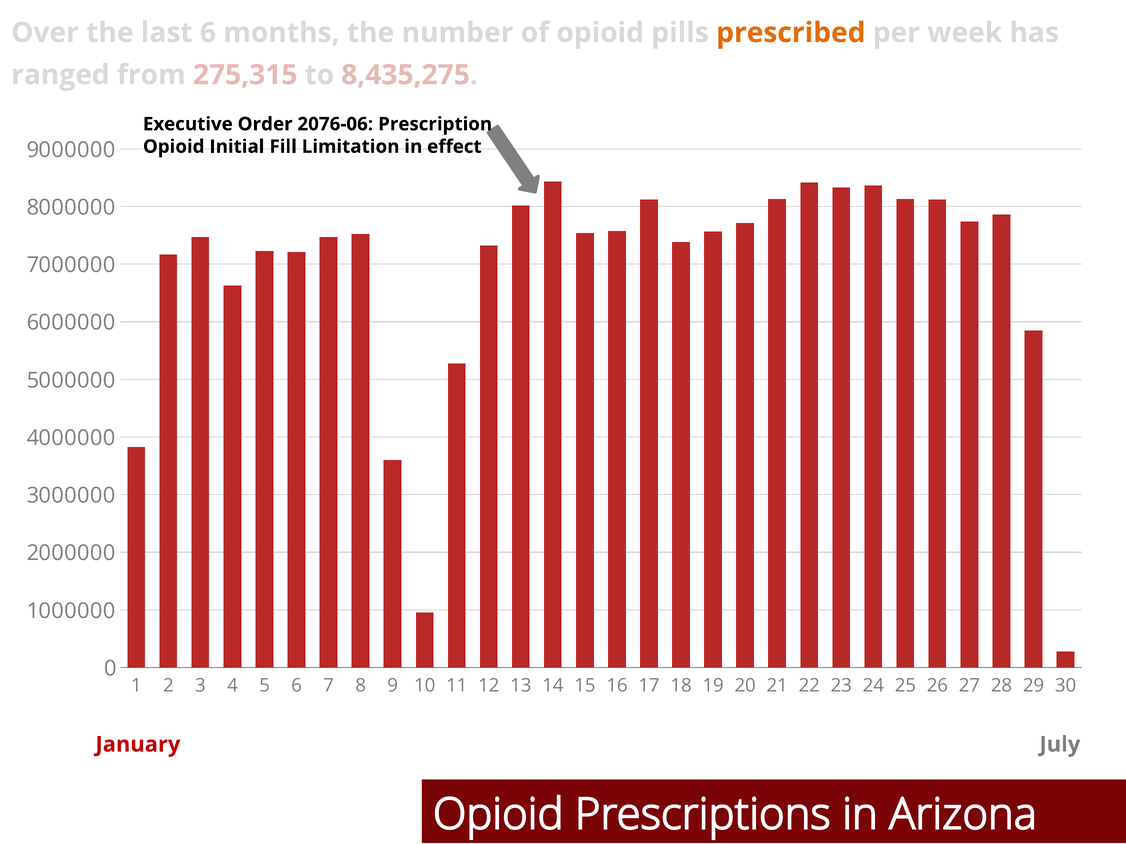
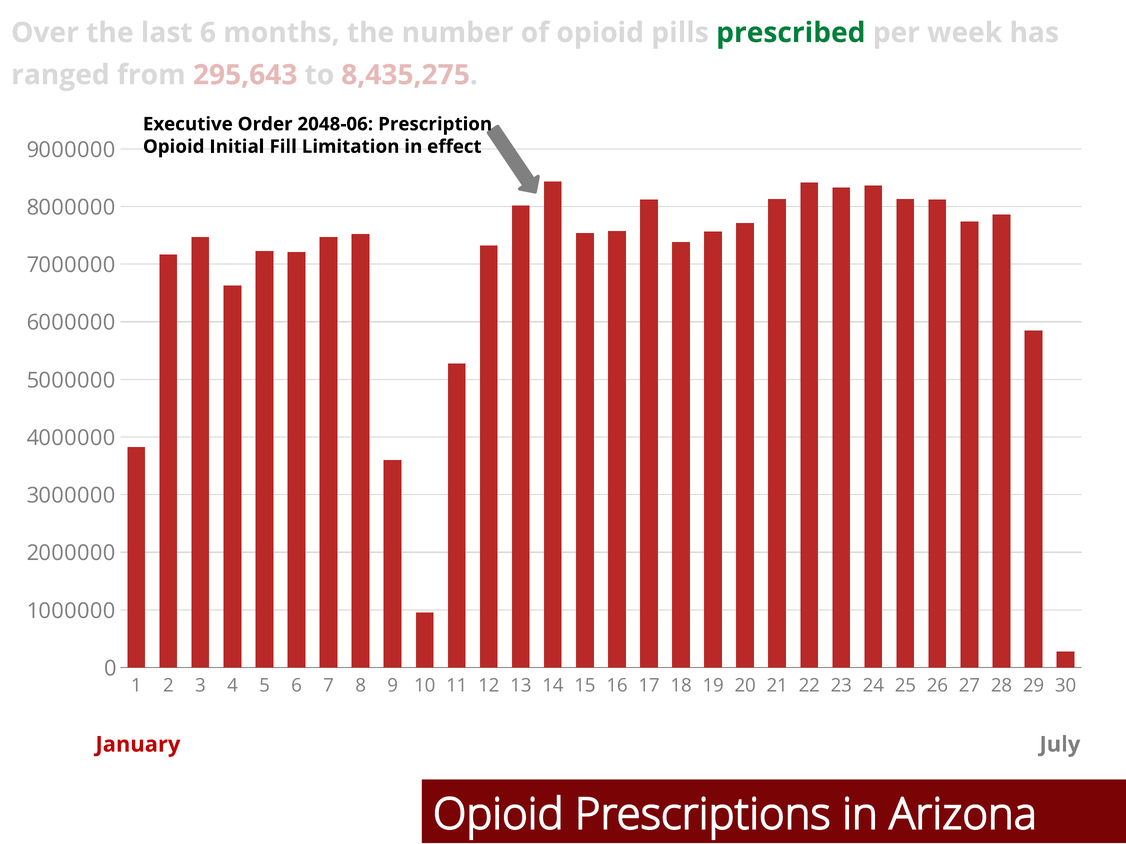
prescribed colour: orange -> green (791, 33)
275,315: 275,315 -> 295,643 (245, 75)
2076-06: 2076-06 -> 2048-06 (335, 124)
